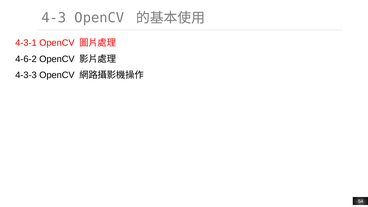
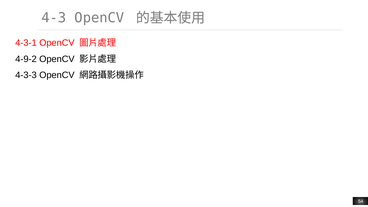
4-6-2: 4-6-2 -> 4-9-2 (26, 59)
